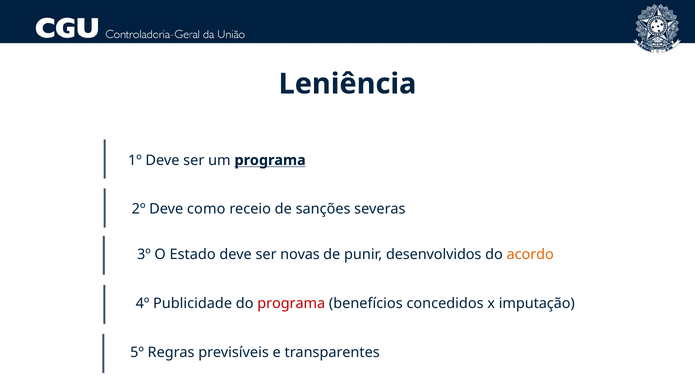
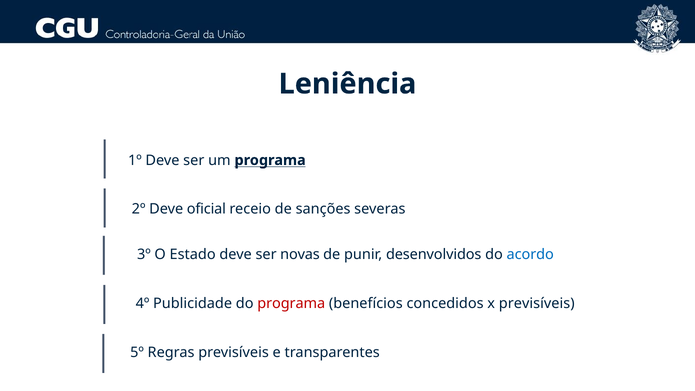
como: como -> oficial (206, 209)
acordo colour: orange -> blue (530, 254)
x imputação: imputação -> previsíveis (537, 303)
